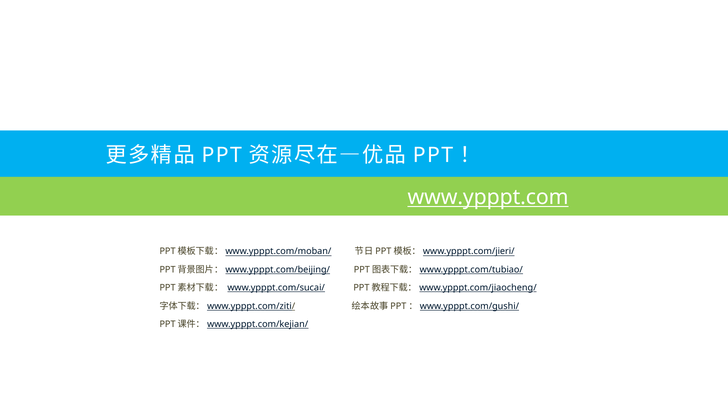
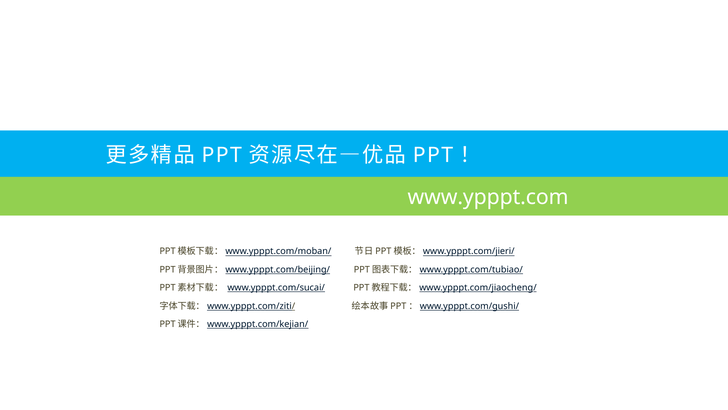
www.ypppt.com underline: present -> none (488, 197)
